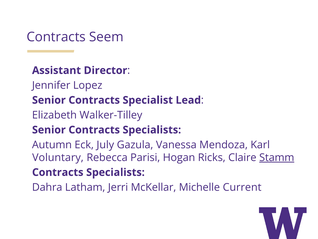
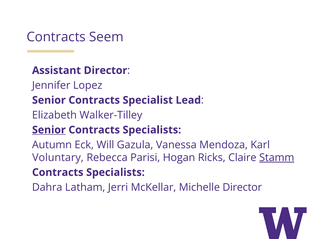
Senior underline: none -> present (49, 130)
July: July -> Will (105, 144)
Michelle Current: Current -> Director (242, 187)
